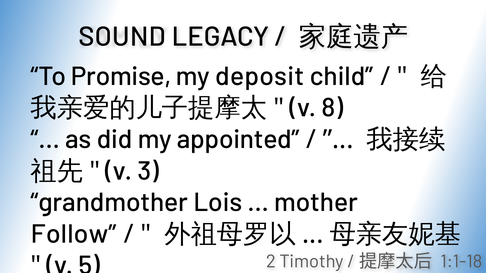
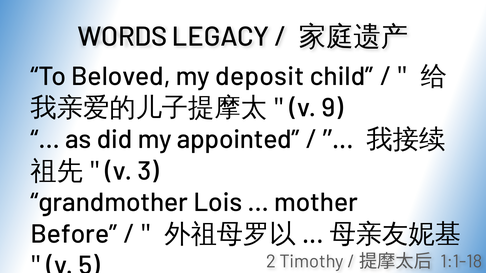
SOUND: SOUND -> WORDS (122, 37)
Promise: Promise -> Beloved (121, 76)
8: 8 -> 9 (332, 108)
Follow: Follow -> Before (74, 234)
